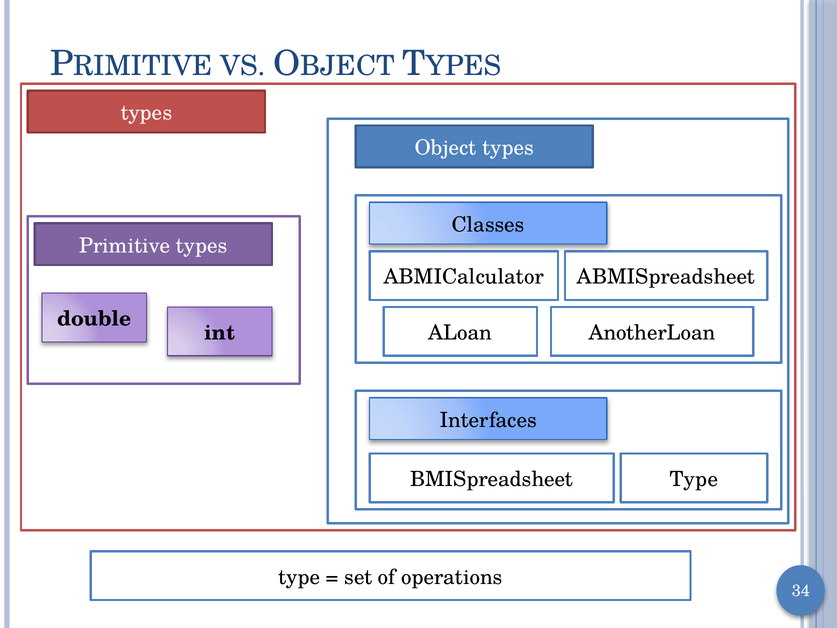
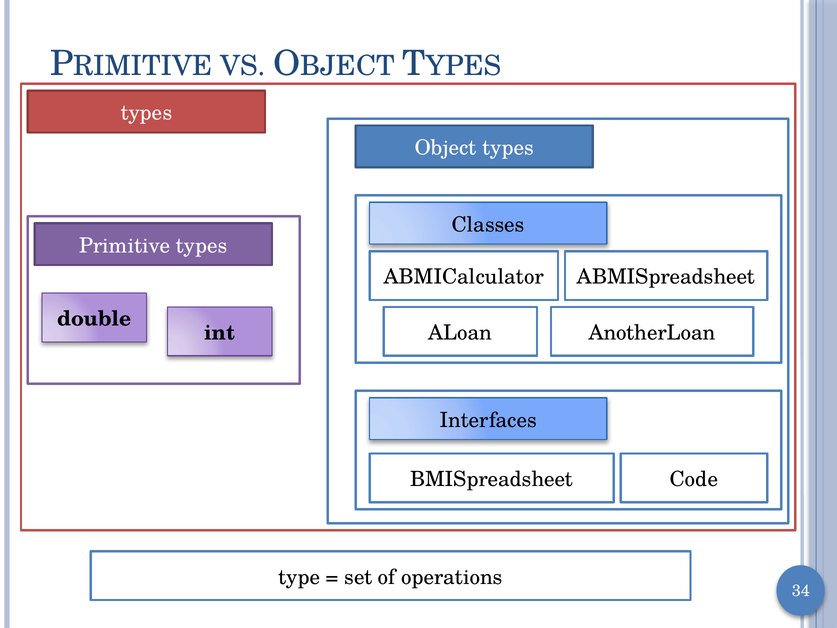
Type: Type -> Code (694, 479)
